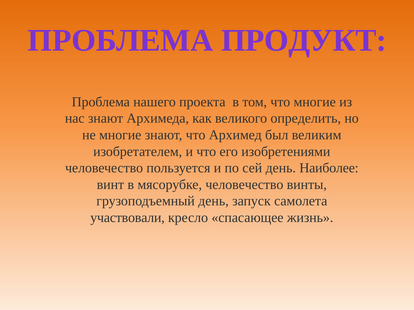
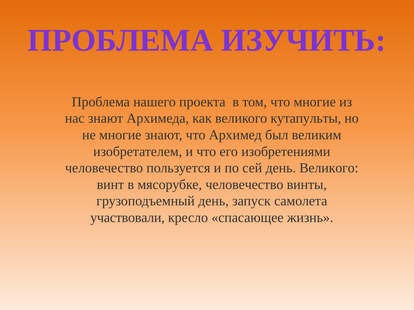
ПРОДУКТ: ПРОДУКТ -> ИЗУЧИТЬ (304, 41)
определить: определить -> кутапульты (306, 119)
день Наиболее: Наиболее -> Великого (329, 168)
